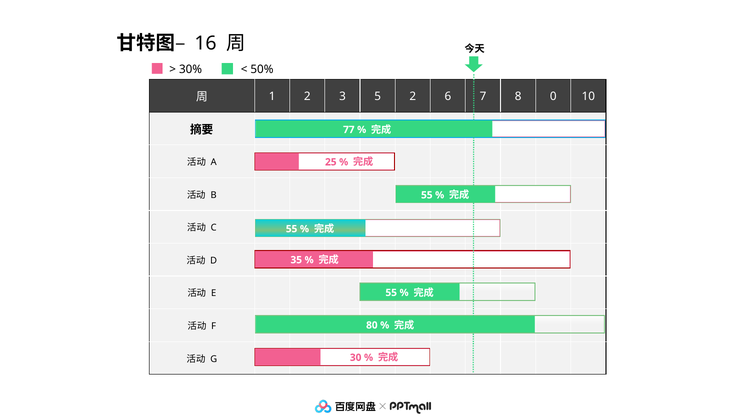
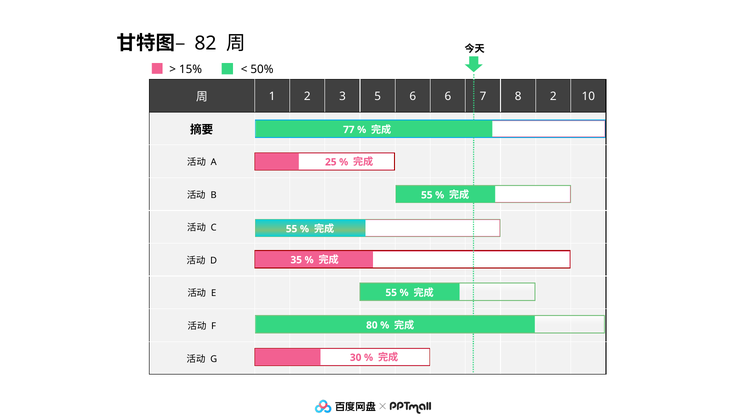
16: 16 -> 82 (205, 43)
30%: 30% -> 15% (191, 69)
5 2: 2 -> 6 (413, 96)
8 0: 0 -> 2 (553, 96)
